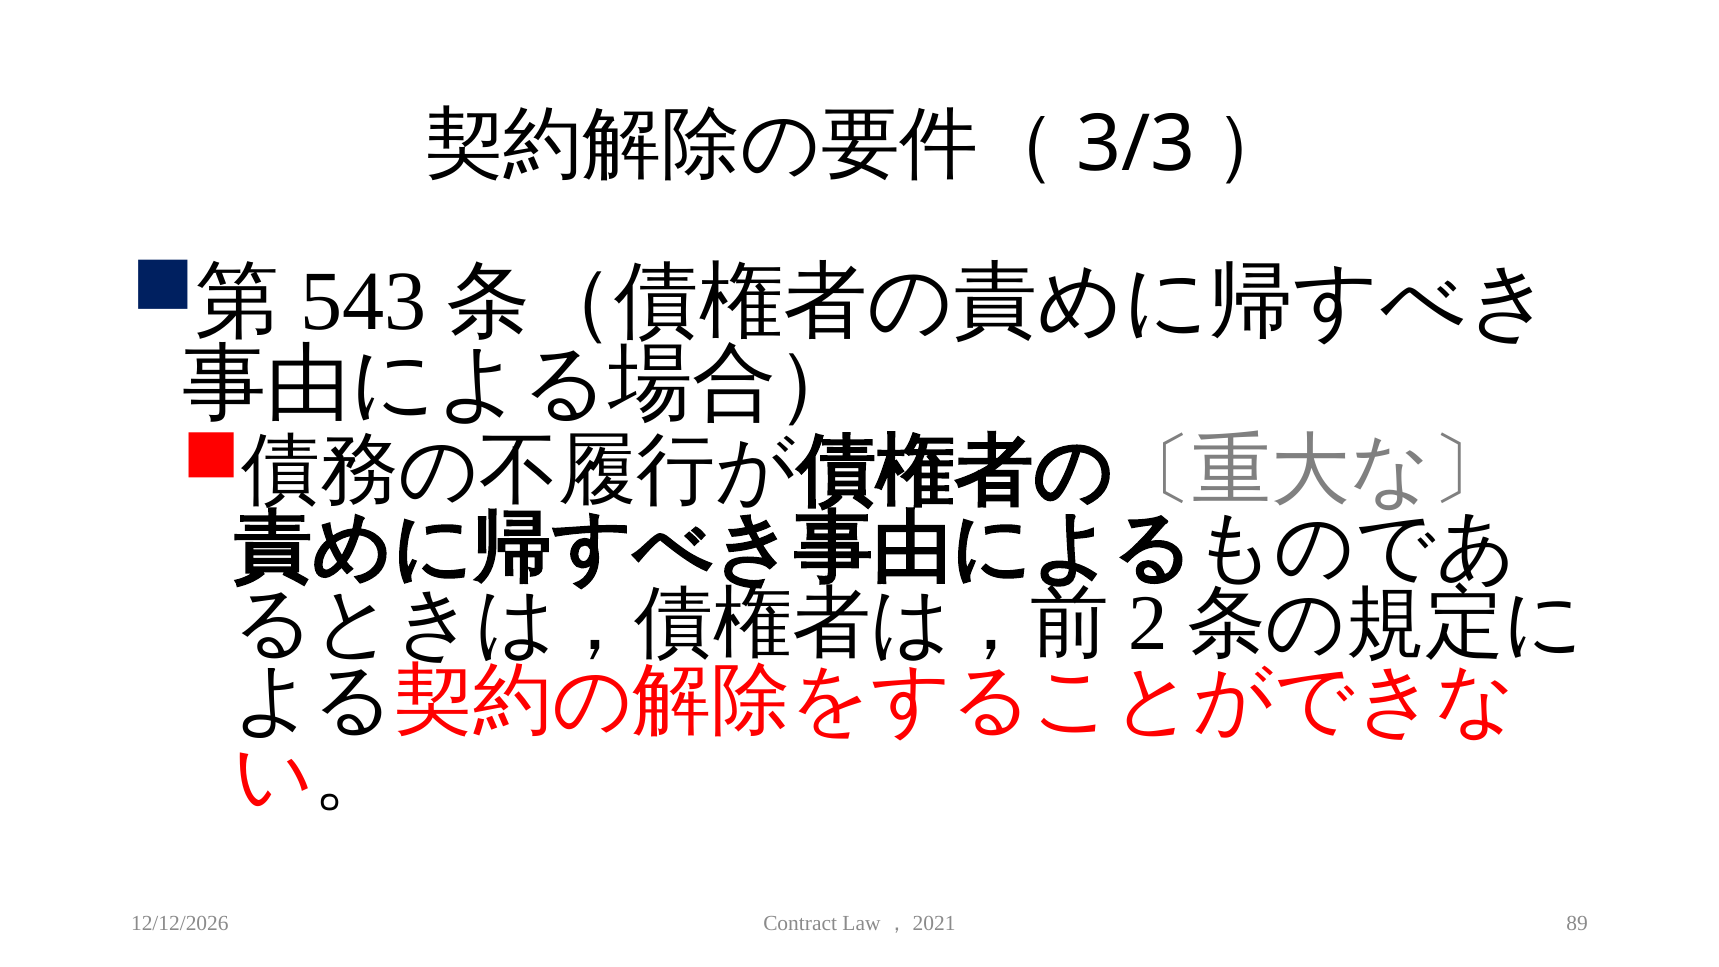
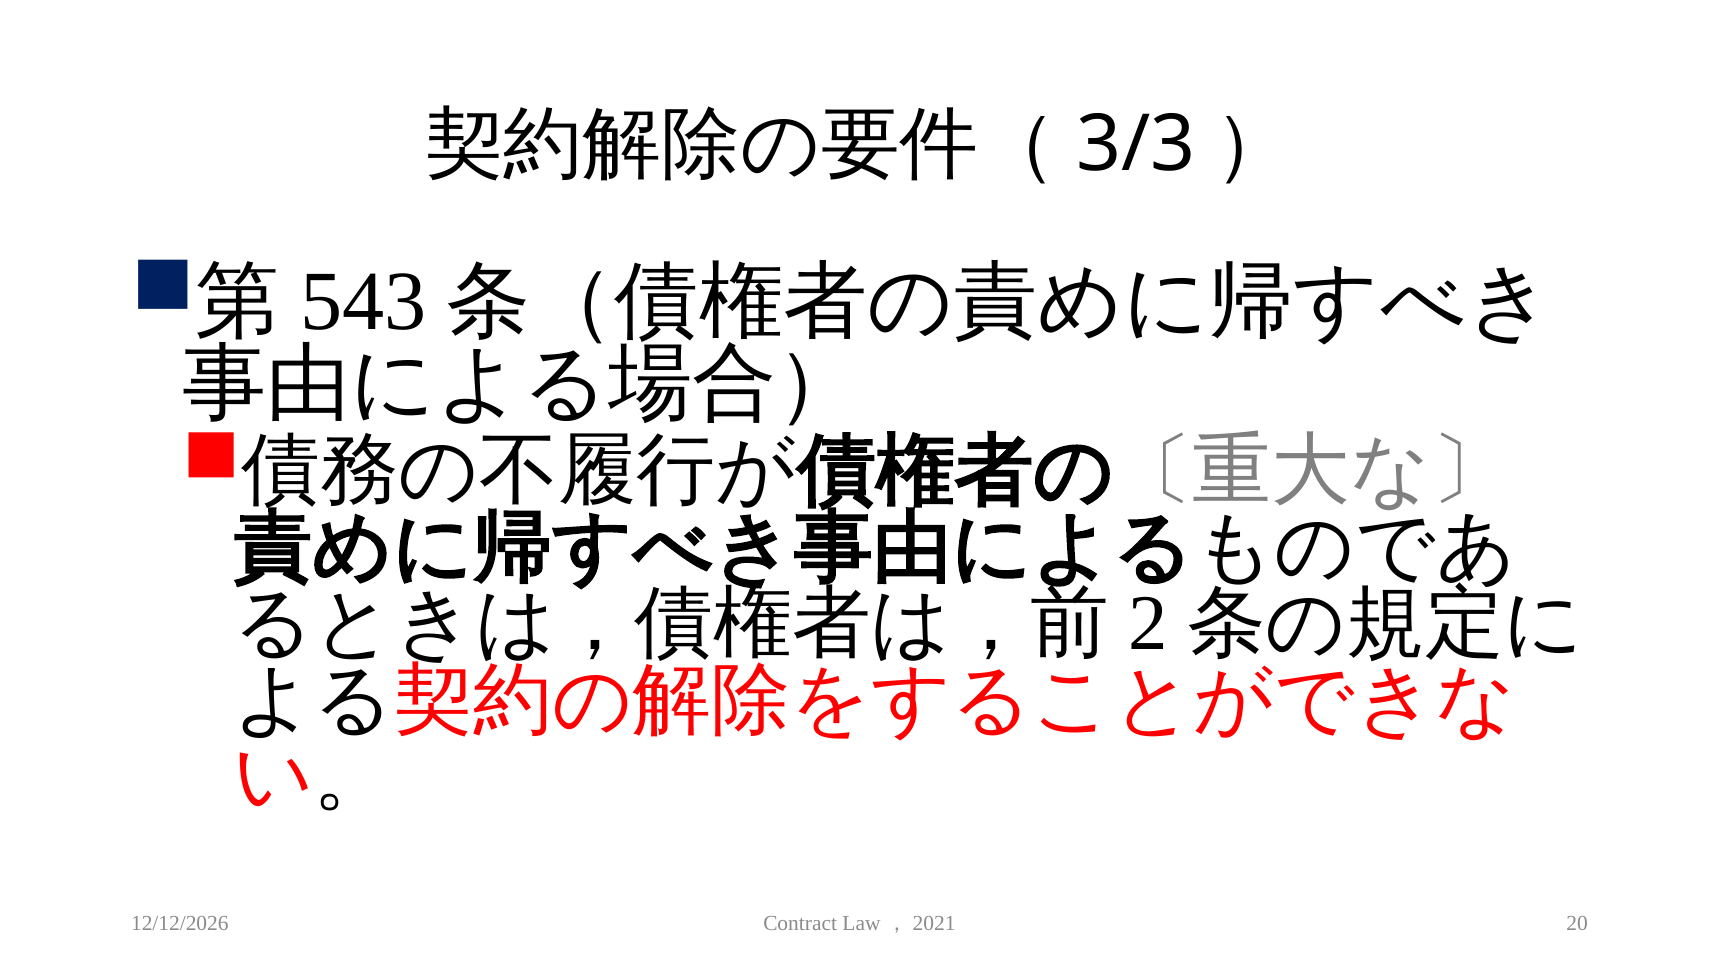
89: 89 -> 20 (1577, 923)
